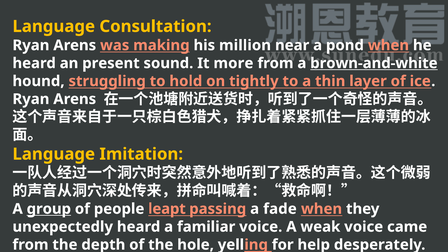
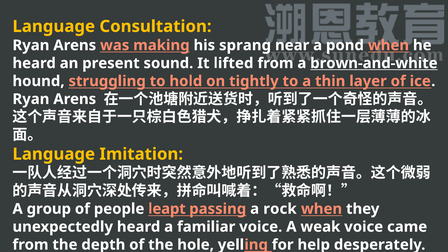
million: million -> sprang (245, 45)
more: more -> lifted (233, 63)
group underline: present -> none (49, 209)
fade: fade -> rock (280, 209)
